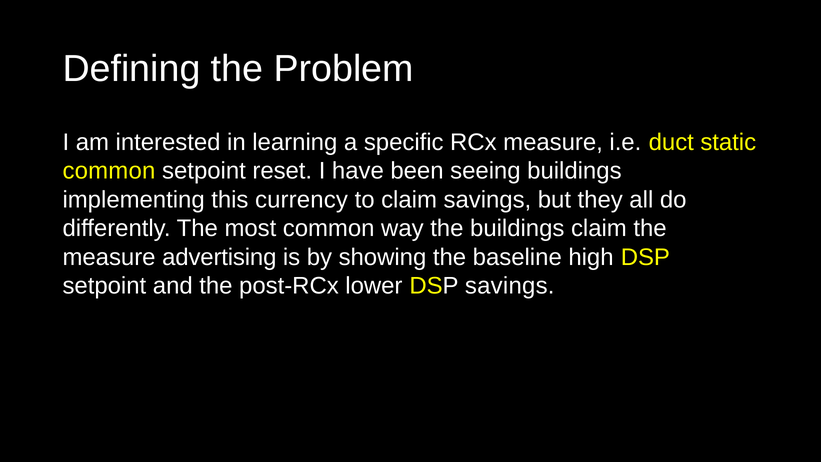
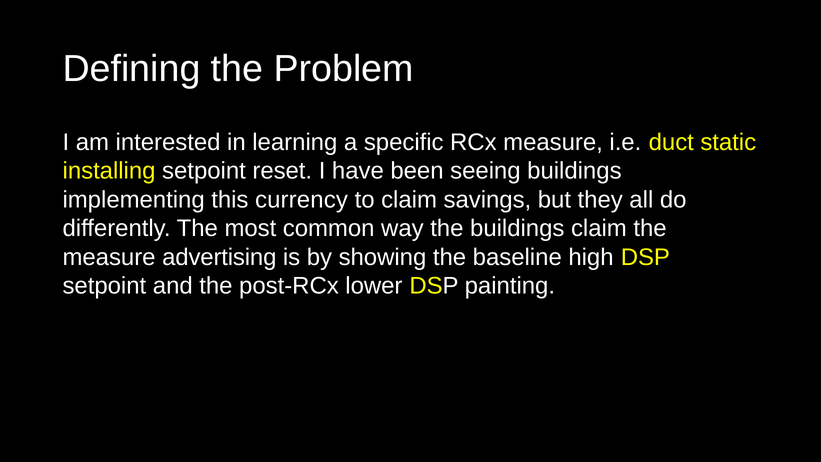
common: common -> installing (109, 171)
DSP savings: savings -> painting (510, 286)
